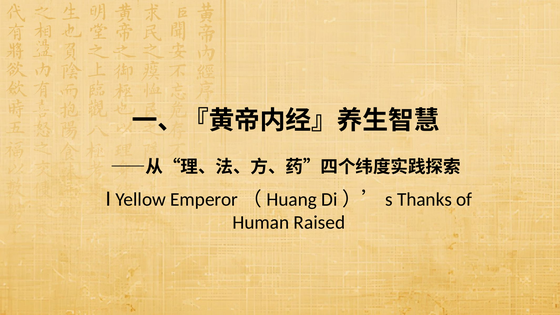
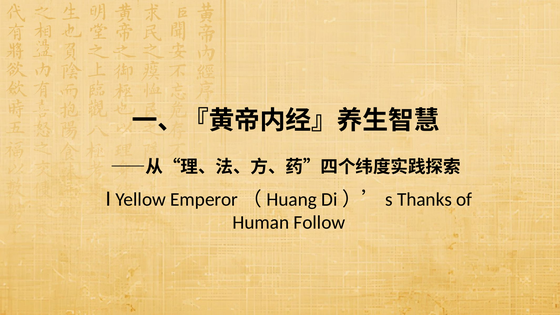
Raised: Raised -> Follow (319, 223)
